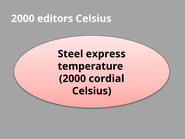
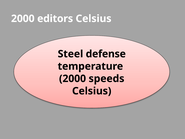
express: express -> defense (106, 54)
cordial: cordial -> speeds (106, 78)
